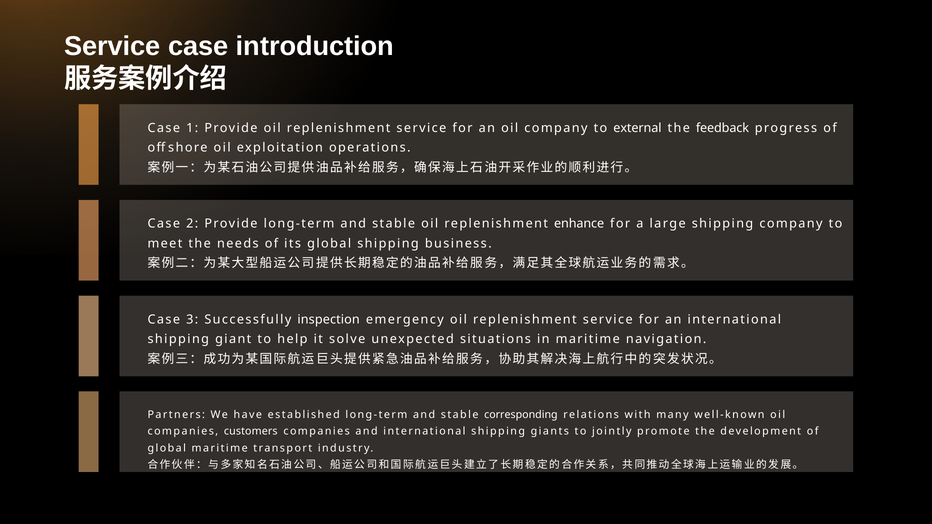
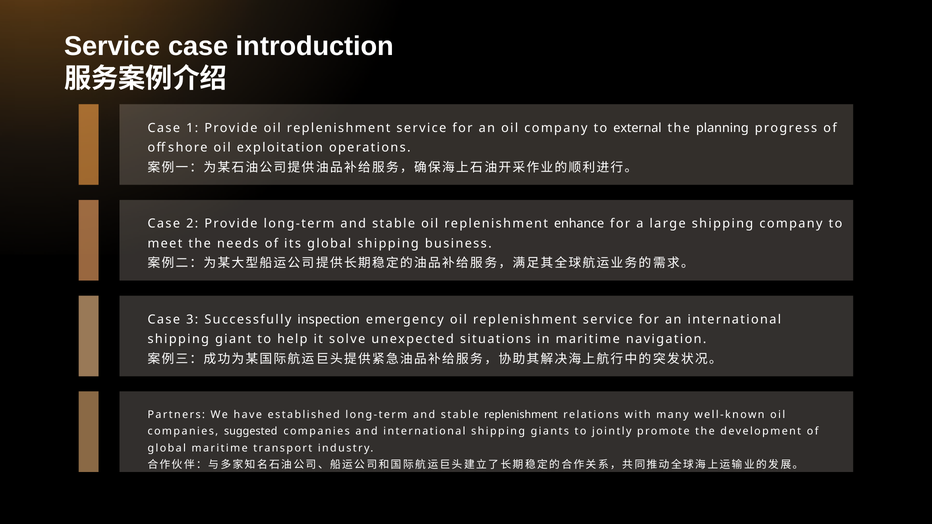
feedback: feedback -> planning (722, 128)
stable corresponding: corresponding -> replenishment (521, 415)
customers: customers -> suggested (251, 432)
